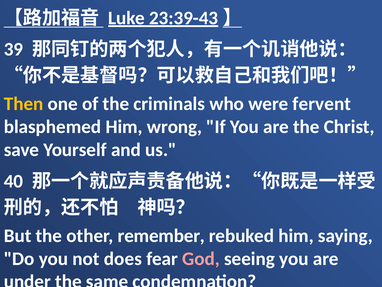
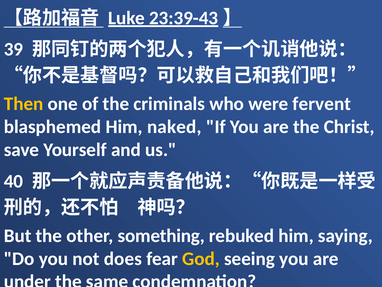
wrong: wrong -> naked (174, 127)
remember: remember -> something (161, 235)
God colour: pink -> yellow (201, 258)
